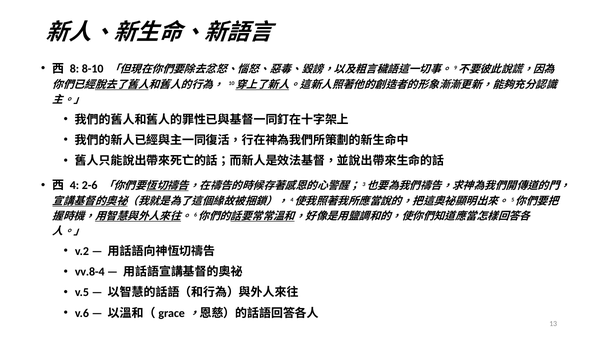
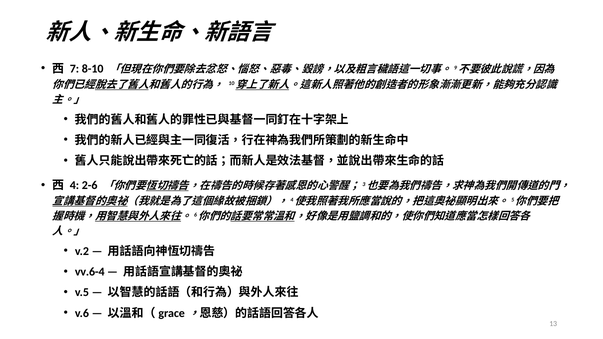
8: 8 -> 7 (74, 69)
vv.8-4: vv.8-4 -> vv.6-4 (90, 272)
